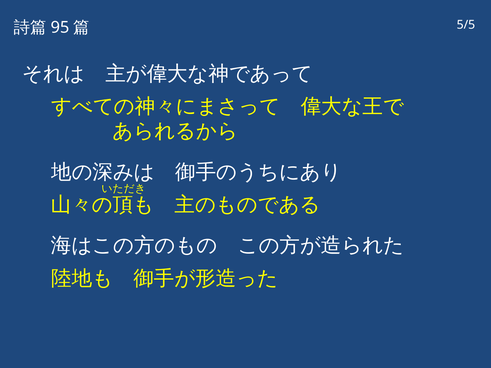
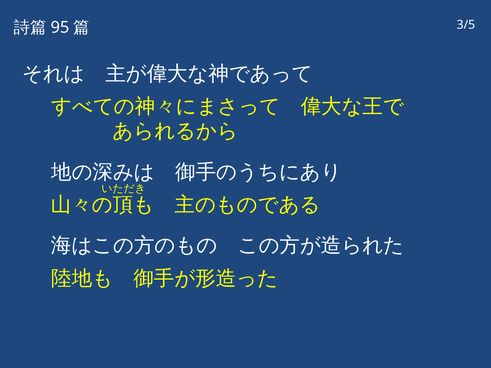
5/5: 5/5 -> 3/5 (466, 25)
